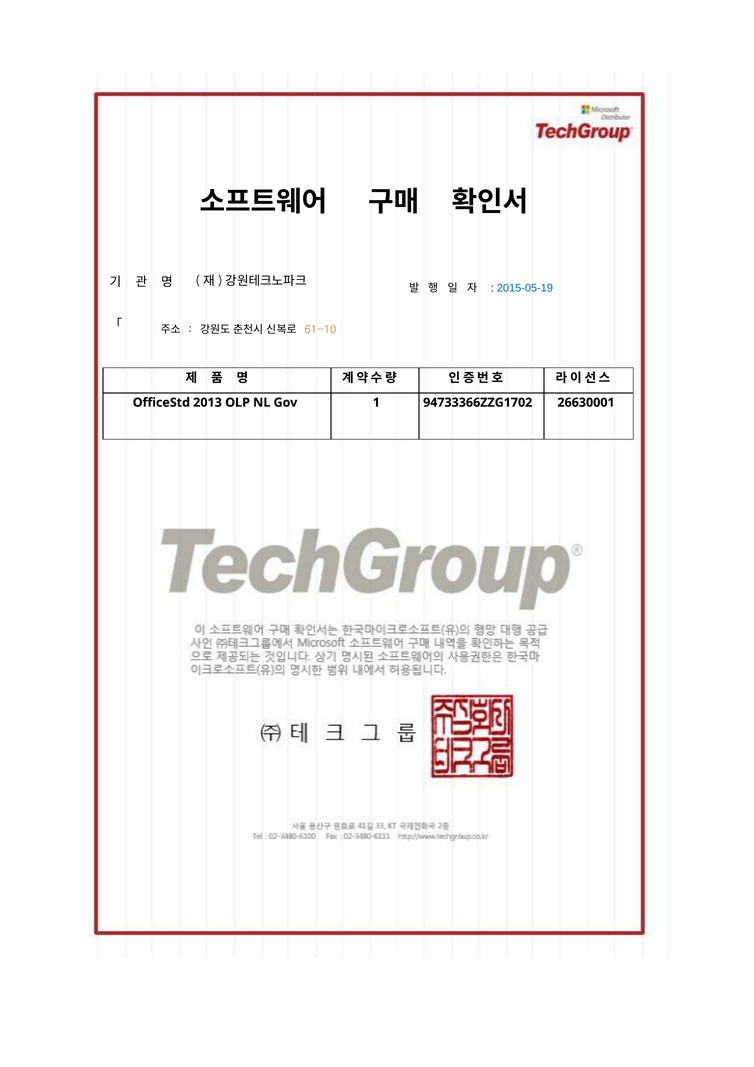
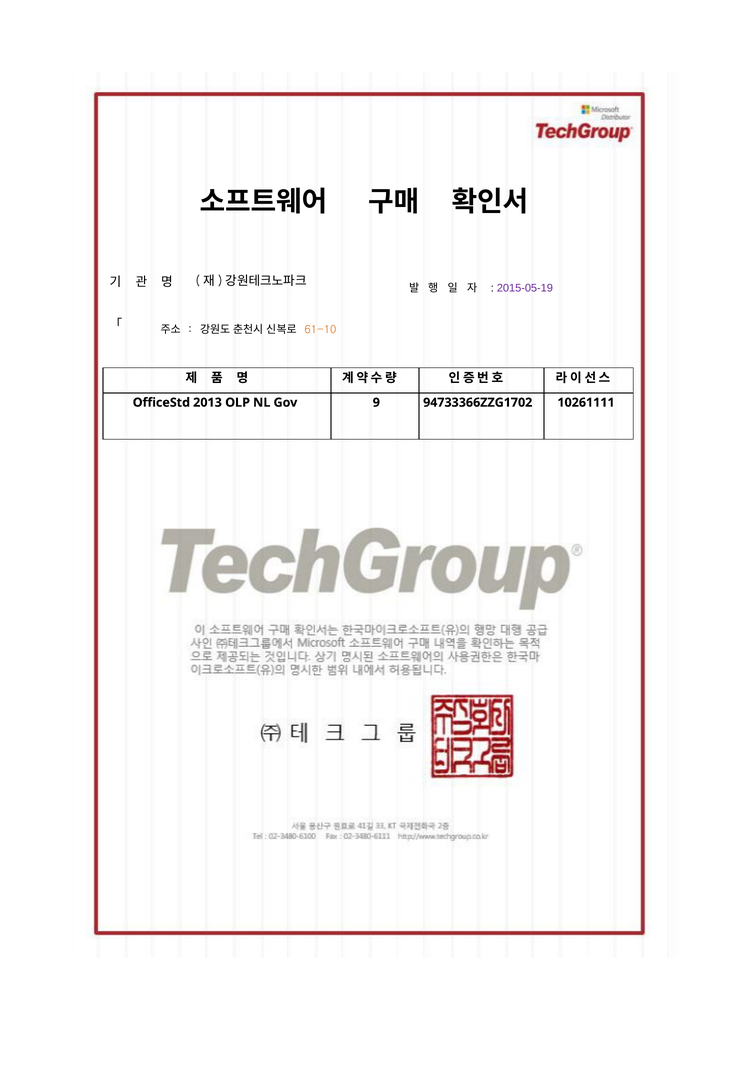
2015-05-19 colour: blue -> purple (525, 288)
1: 1 -> 9 (376, 403)
26630001: 26630001 -> 10261111 (586, 403)
